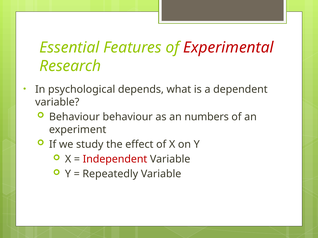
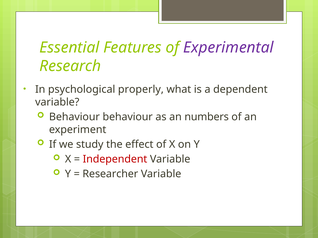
Experimental colour: red -> purple (228, 48)
depends: depends -> properly (141, 90)
Repeatedly: Repeatedly -> Researcher (110, 174)
